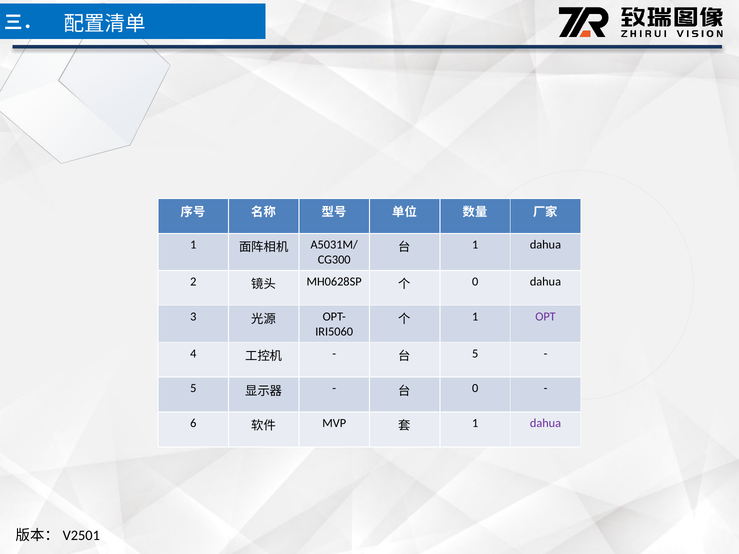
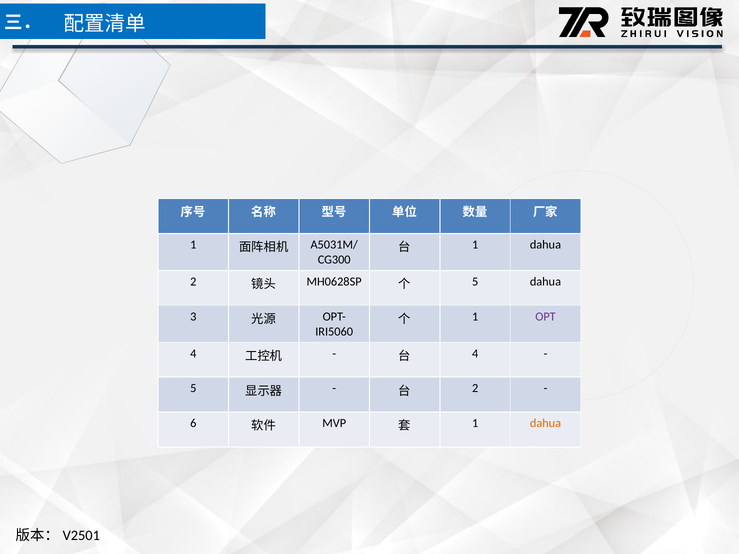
0: 0 -> 5 (475, 282)
5: 5 -> 4 (475, 354)
0: 0 -> 2 (475, 389)
dahua colour: purple -> orange (545, 424)
